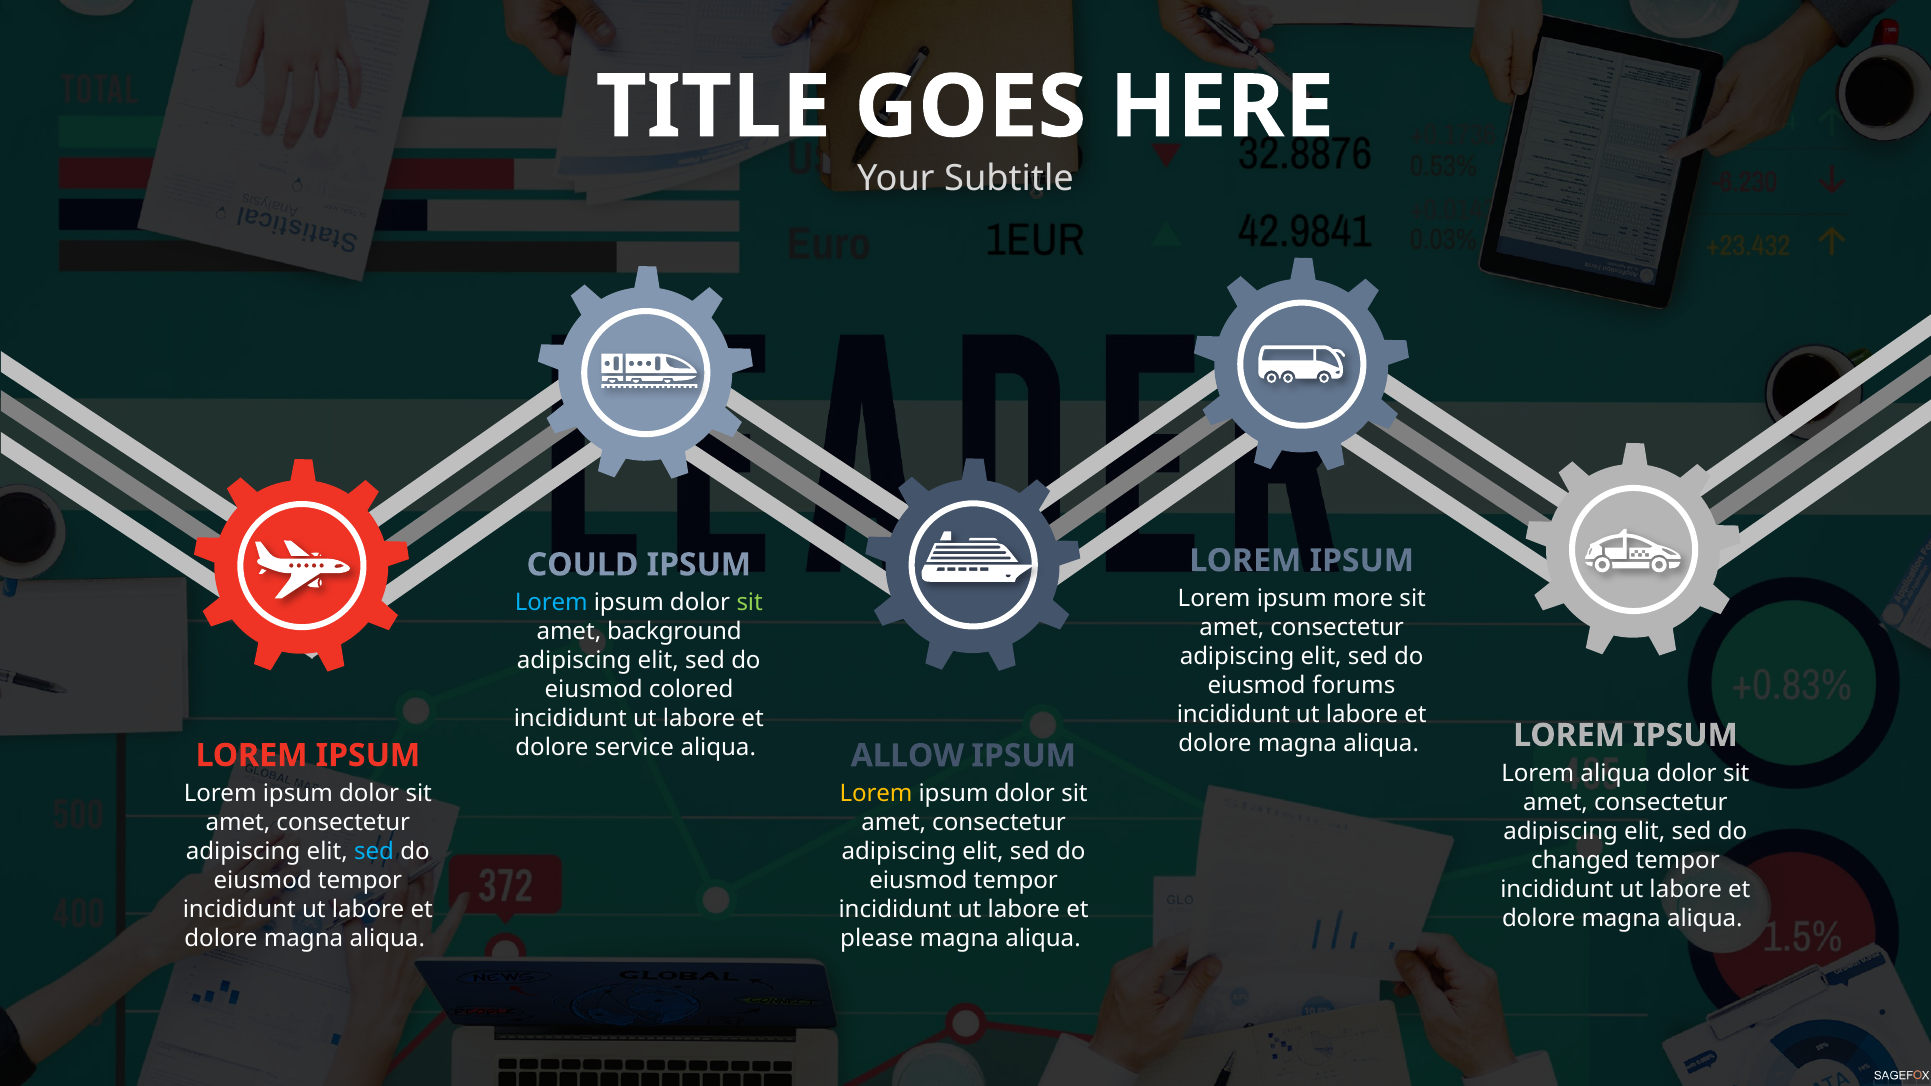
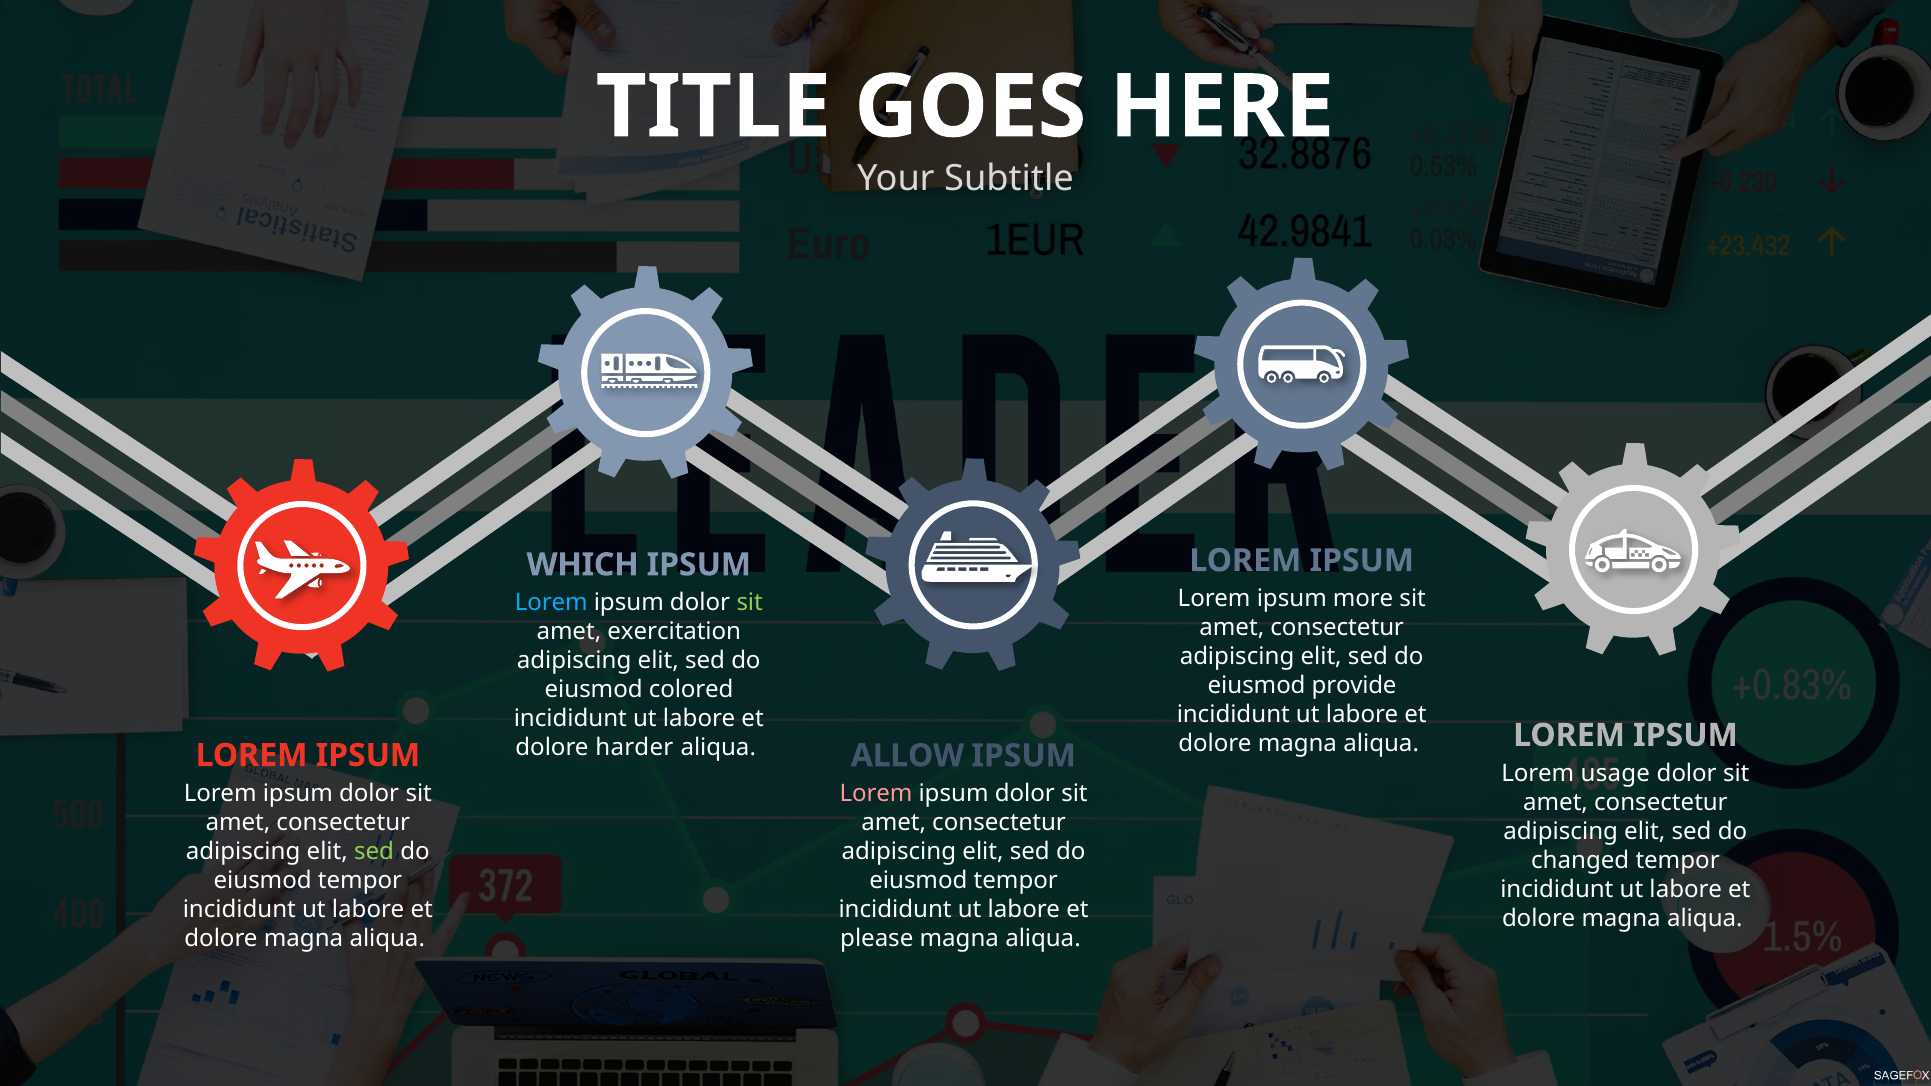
COULD: COULD -> WHICH (583, 565)
background: background -> exercitation (674, 632)
forums: forums -> provide (1354, 686)
service: service -> harder (634, 748)
Lorem aliqua: aliqua -> usage (1615, 773)
Lorem colour: yellow -> pink (876, 794)
sed colour: light blue -> light green (374, 852)
